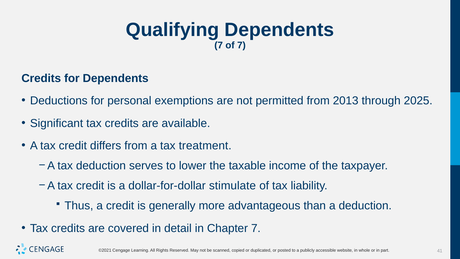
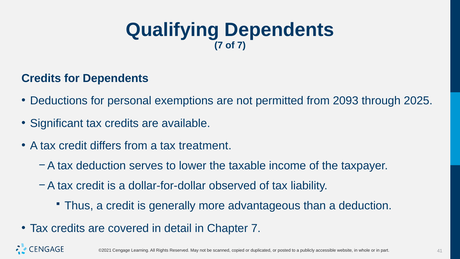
2013: 2013 -> 2093 (346, 101)
stimulate: stimulate -> observed (233, 186)
